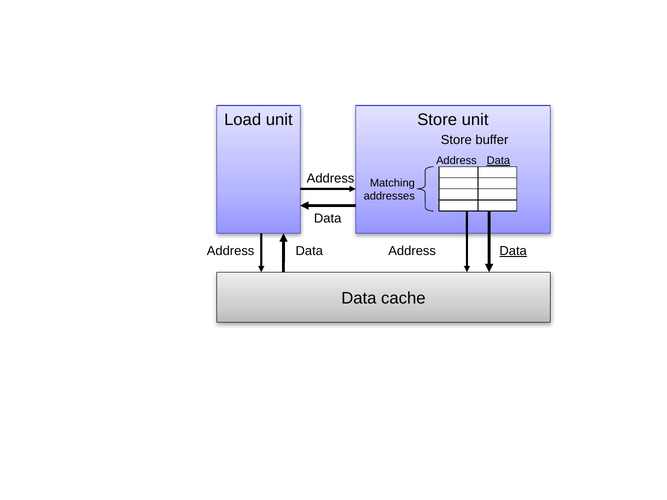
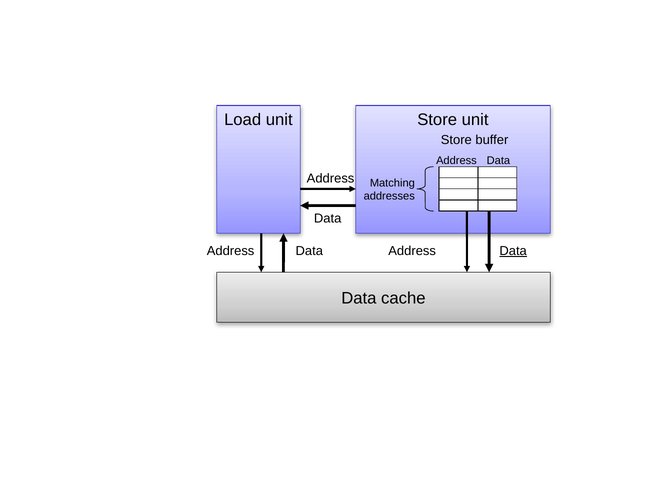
Data underline: present -> none (498, 161)
